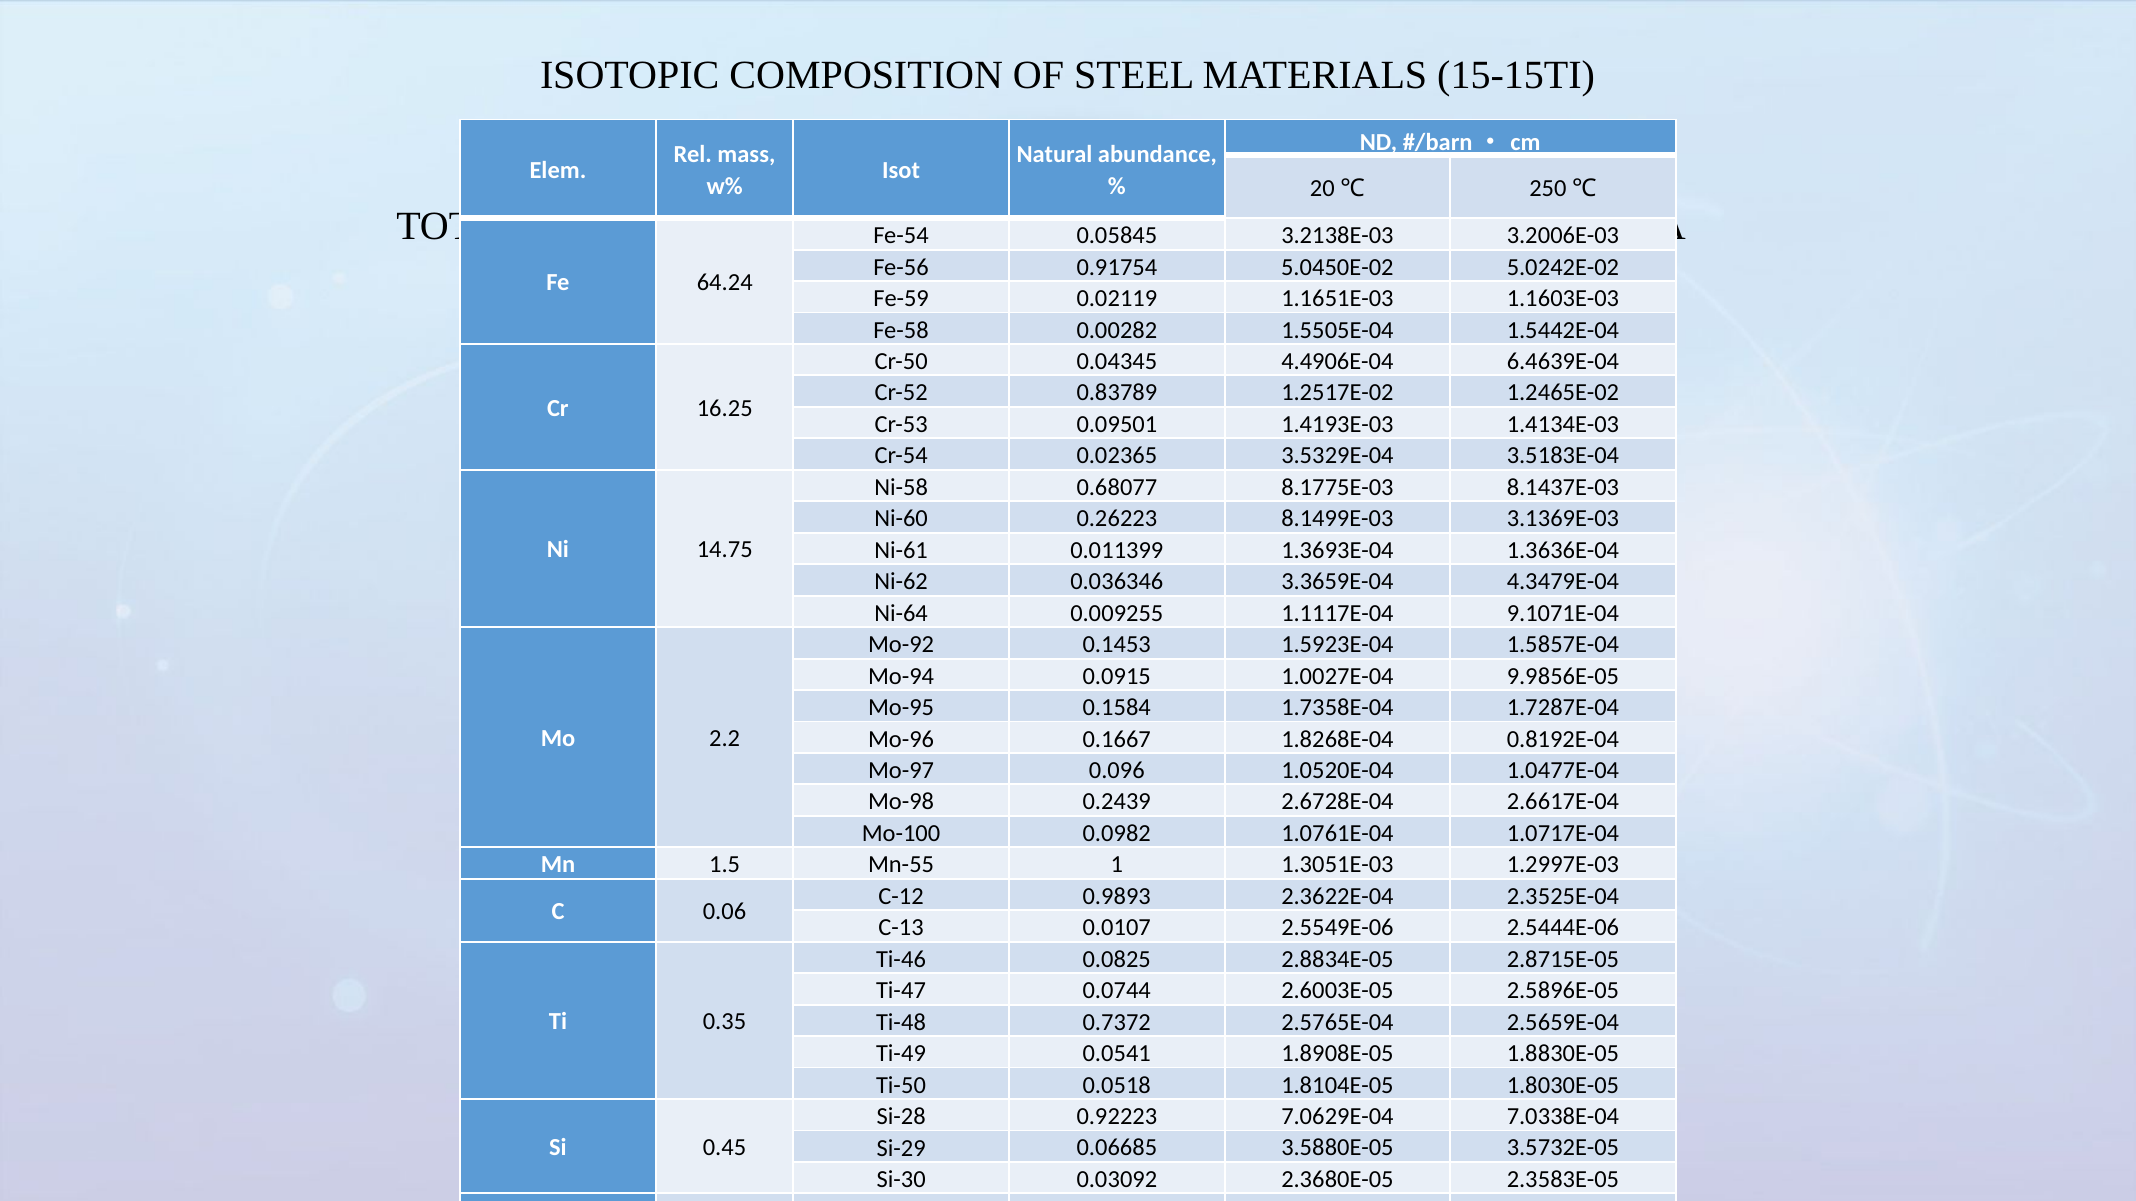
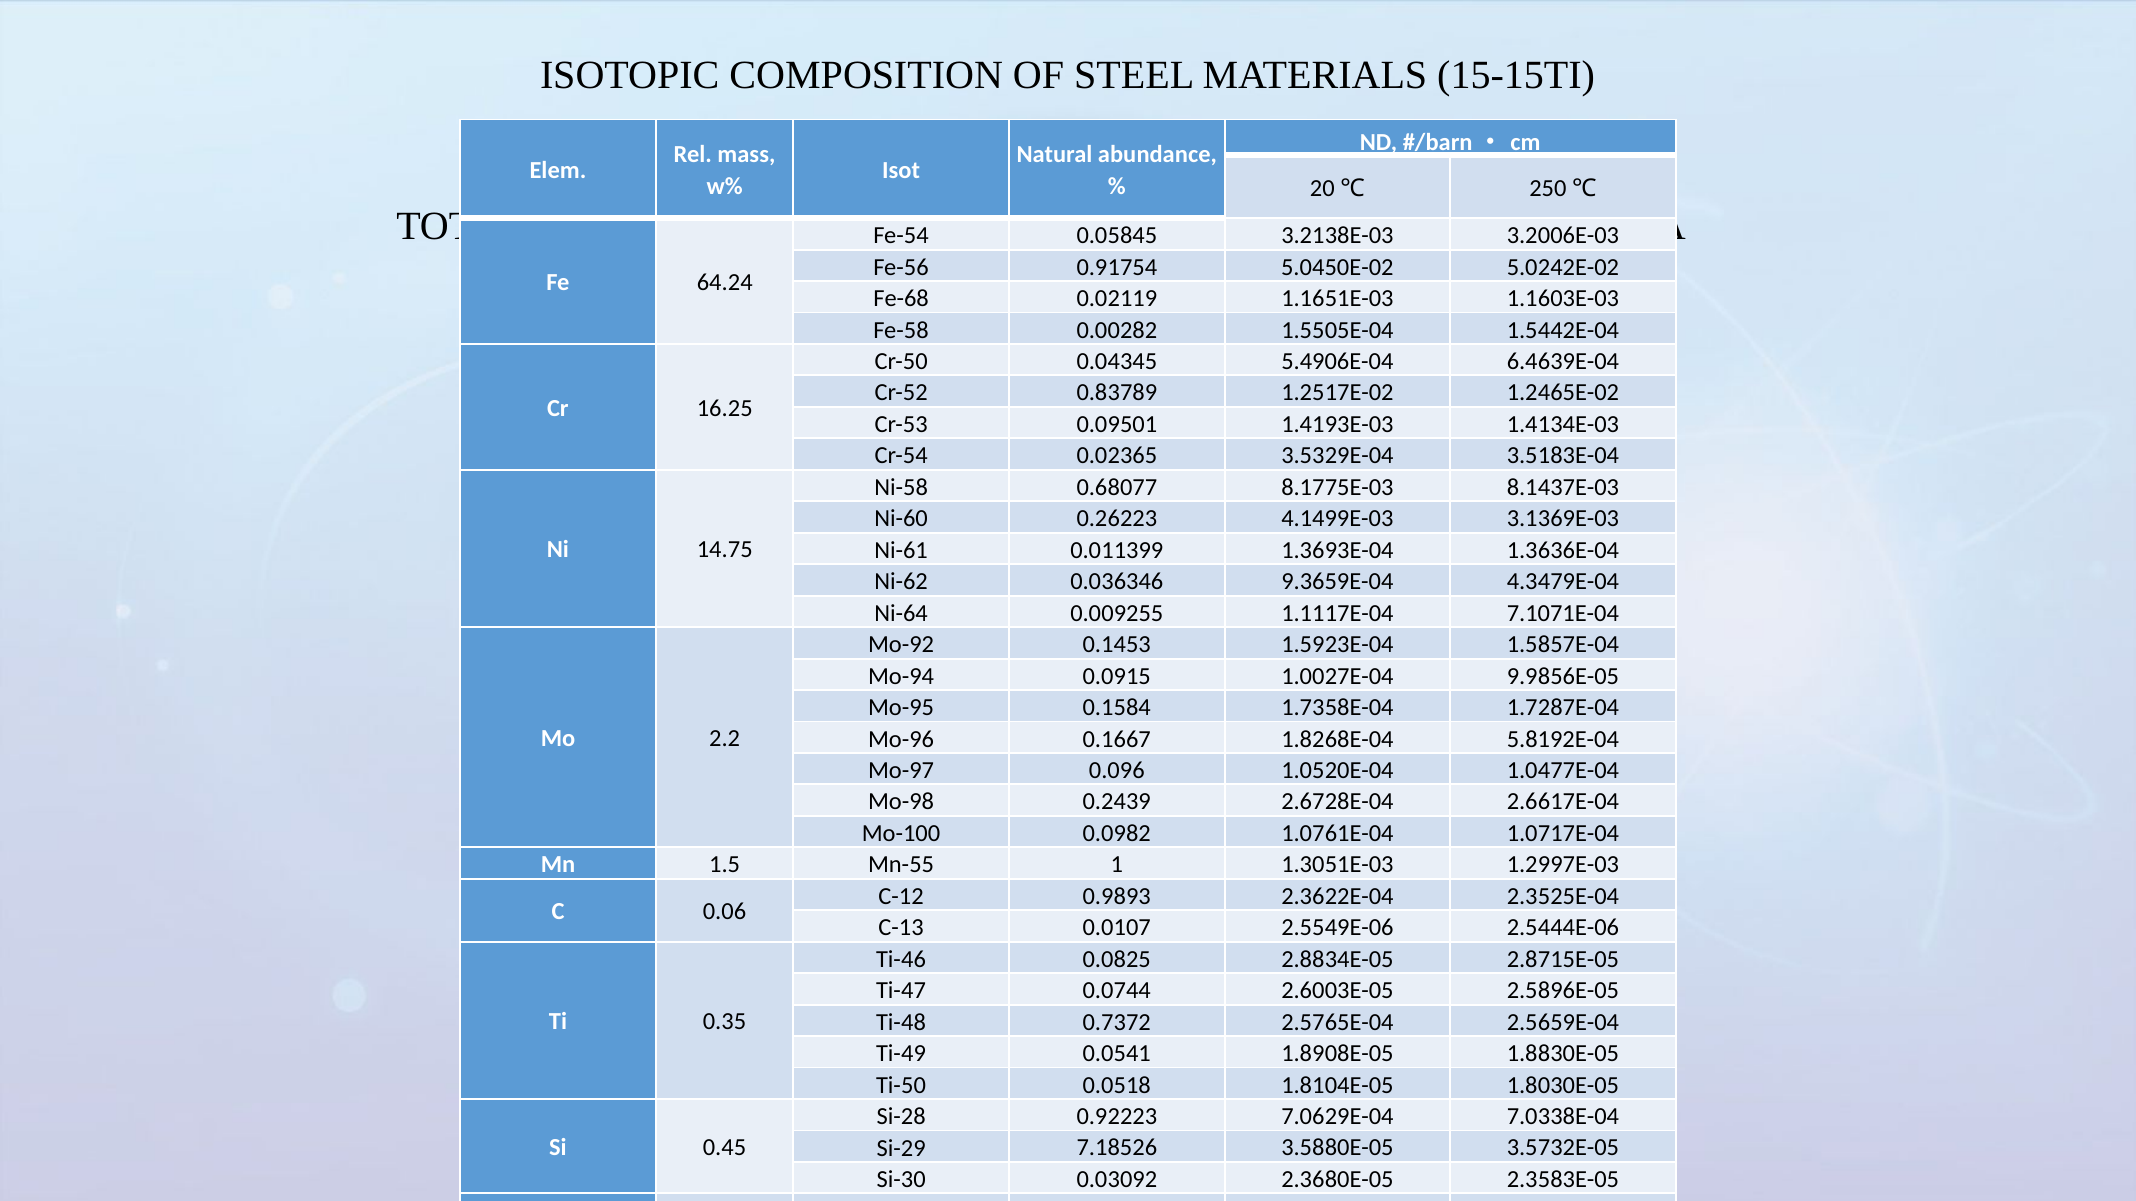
Fe-59: Fe-59 -> Fe-68 (901, 299)
4.4906E-04: 4.4906E-04 -> 5.4906E-04 (1337, 362)
8.1499E-03: 8.1499E-03 -> 4.1499E-03 (1337, 519)
3.3659E-04: 3.3659E-04 -> 9.3659E-04 (1337, 582)
9.1071E-04: 9.1071E-04 -> 7.1071E-04 (1563, 613)
0.8192E-04: 0.8192E-04 -> 5.8192E-04 (1563, 739)
0.06685: 0.06685 -> 7.18526 (1117, 1148)
